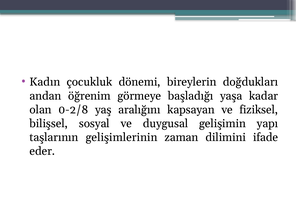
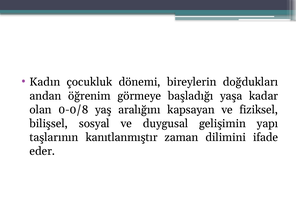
0-2/8: 0-2/8 -> 0-0/8 (73, 110)
gelişimlerinin: gelişimlerinin -> kanıtlanmıştır (122, 137)
